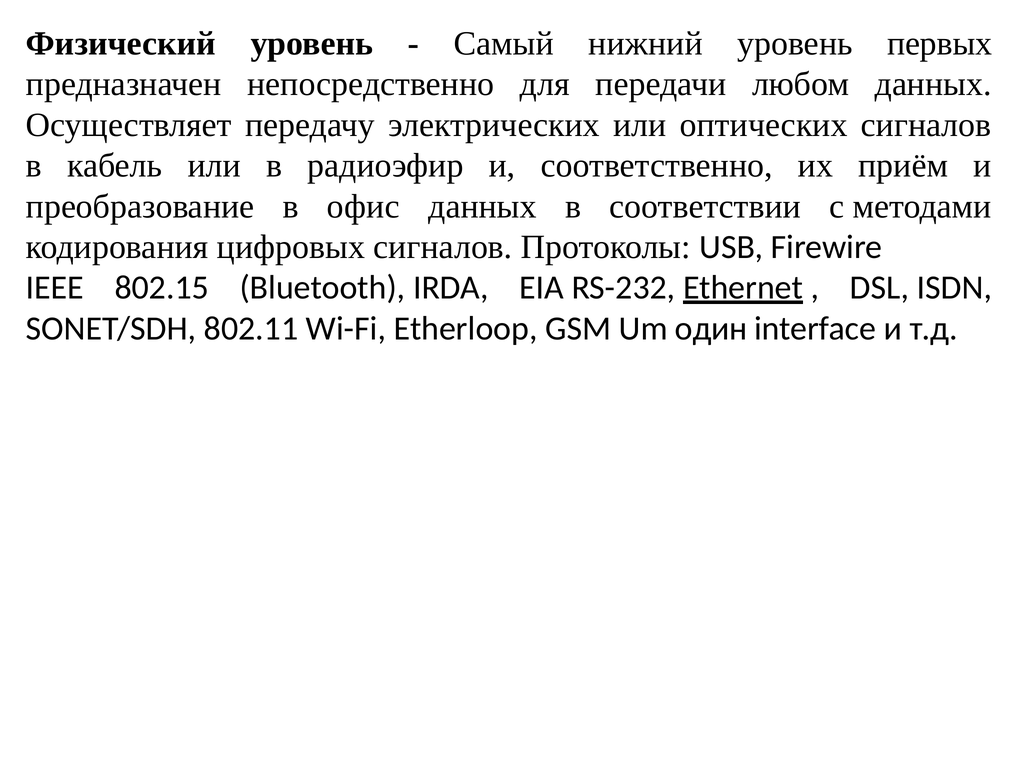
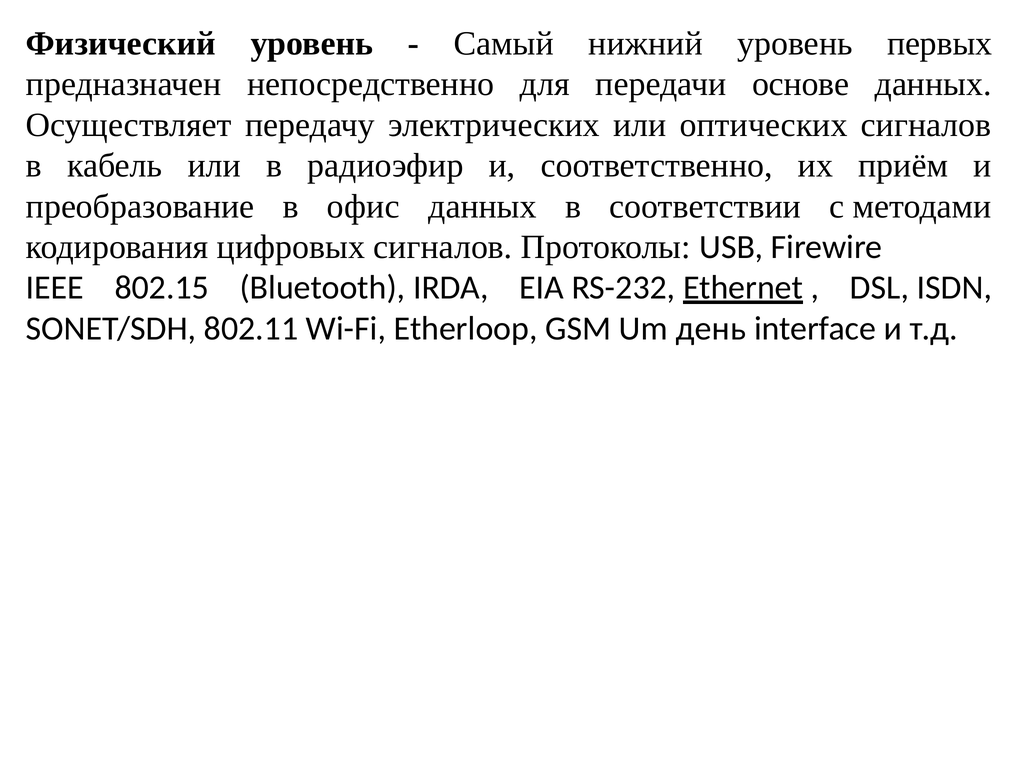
любом: любом -> основе (801, 84)
один: один -> день (711, 329)
